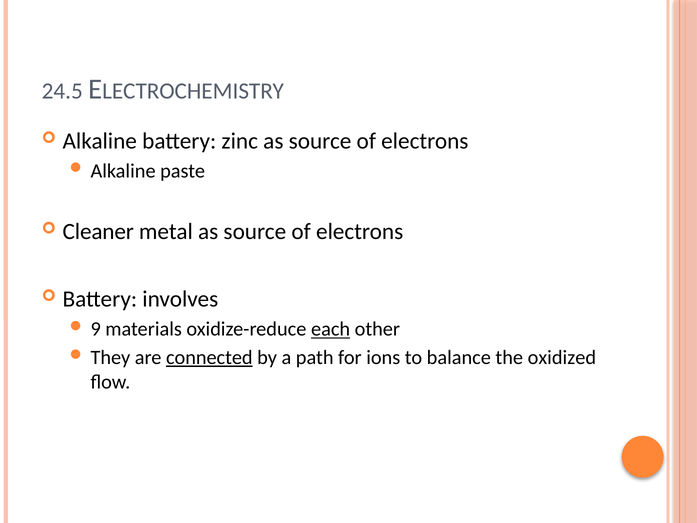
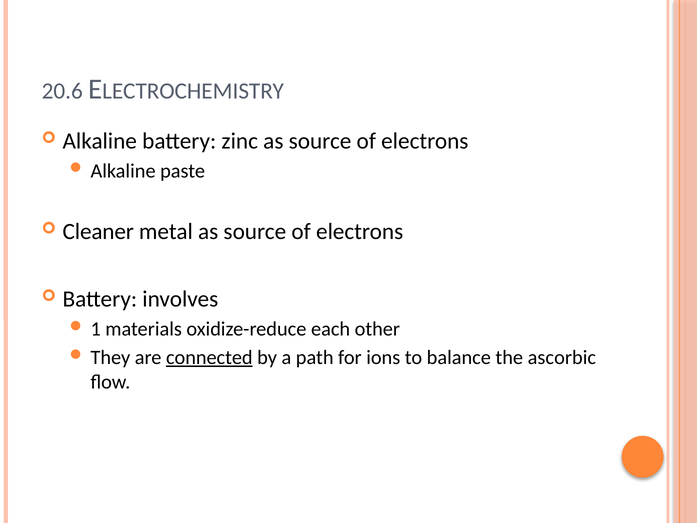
24.5: 24.5 -> 20.6 (62, 91)
9: 9 -> 1 (96, 329)
each underline: present -> none (331, 329)
oxidized: oxidized -> ascorbic (562, 357)
